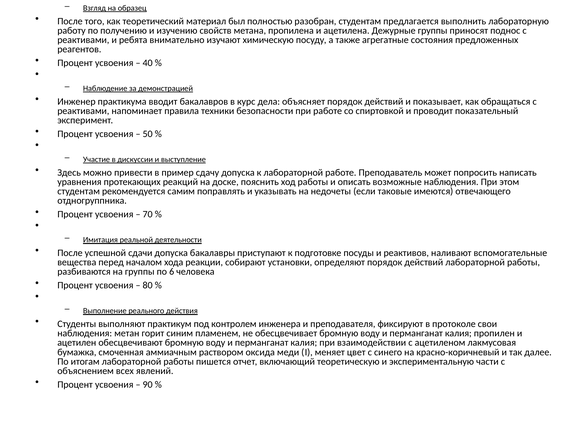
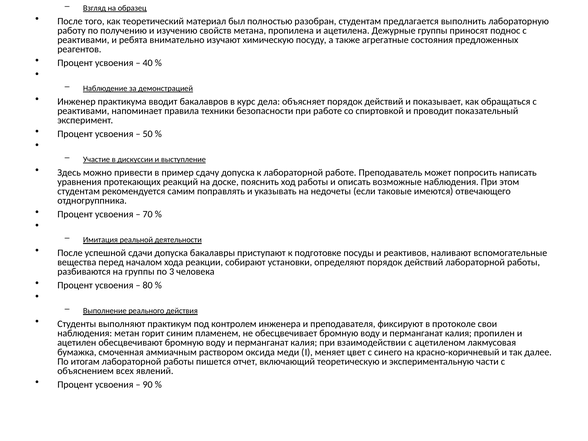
6: 6 -> 3 (172, 272)
